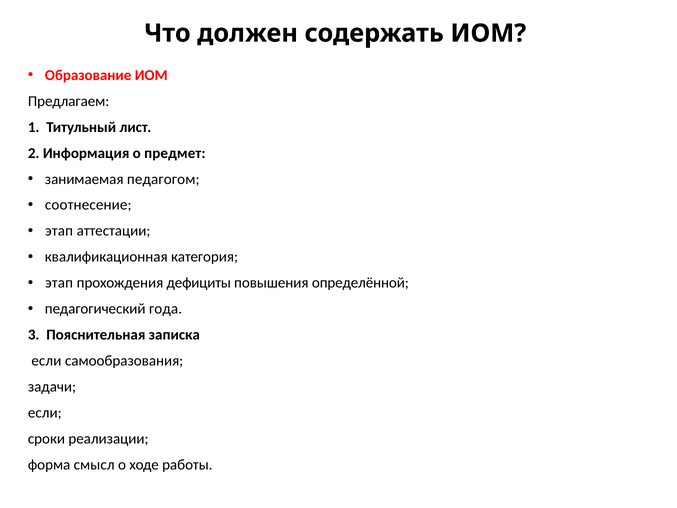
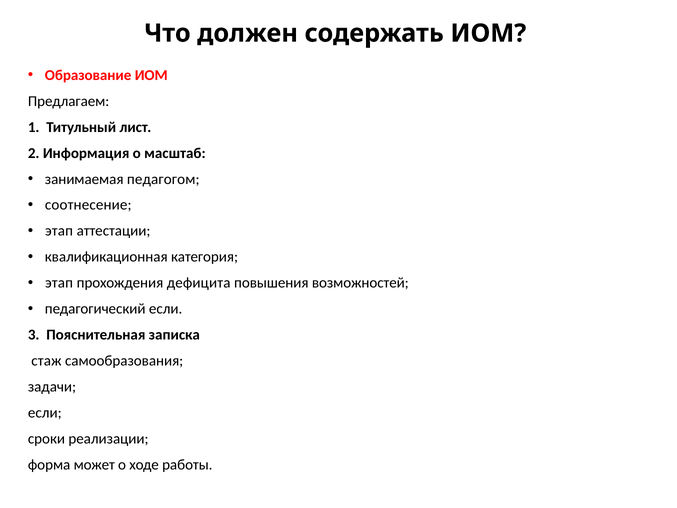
предмет: предмет -> масштаб (175, 153)
дефициты: дефициты -> дефицита (199, 283)
определённой: определённой -> возможностей (360, 283)
педагогический года: года -> если (166, 309)
если: если -> стаж (46, 361)
смысл: смысл -> может (94, 465)
